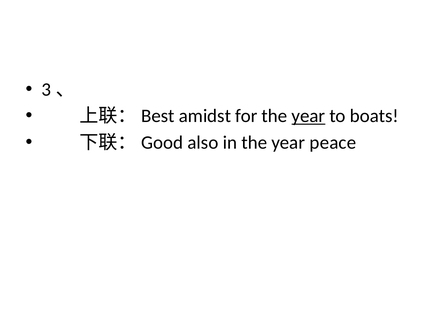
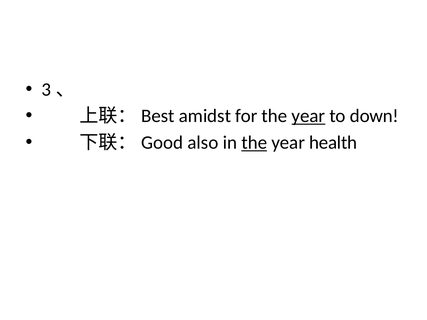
boats: boats -> down (374, 116)
the underline: none -> present (254, 143)
peace: peace -> health (333, 143)
